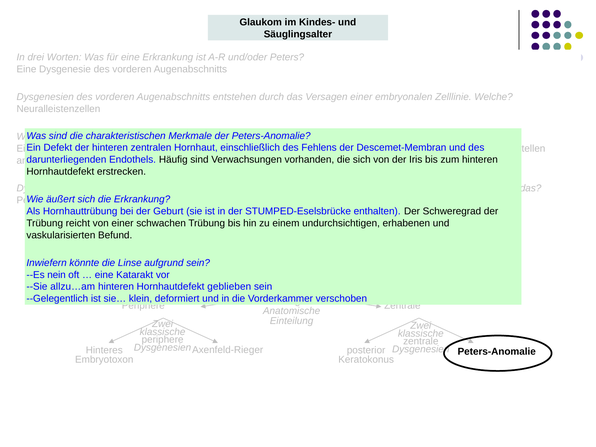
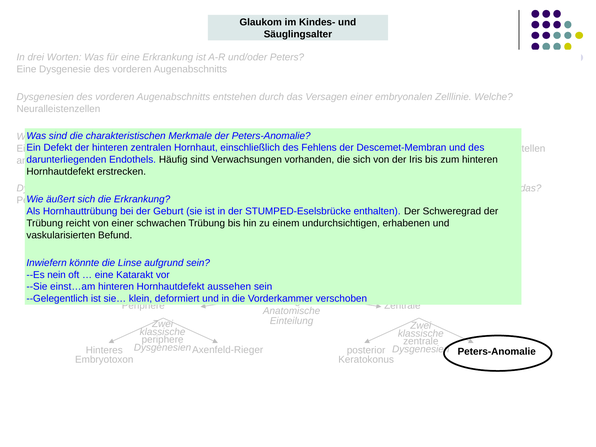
allzu…am: allzu…am -> einst…am (73, 287)
geblieben: geblieben -> aussehen (229, 287)
